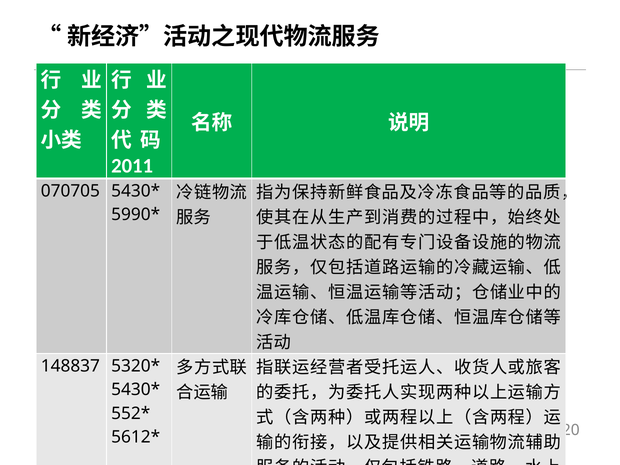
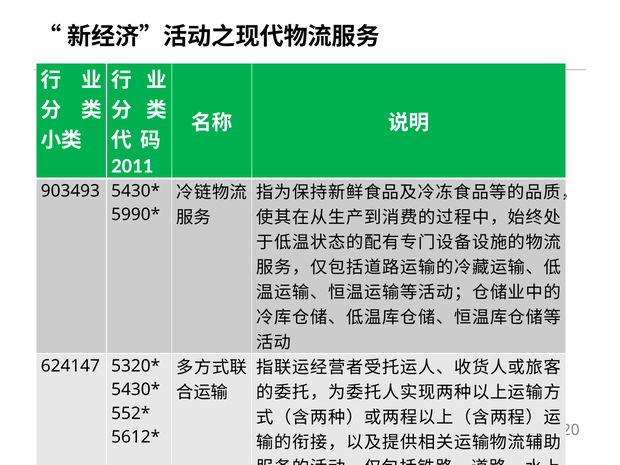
070705: 070705 -> 903493 (70, 191)
148837: 148837 -> 624147 (70, 366)
